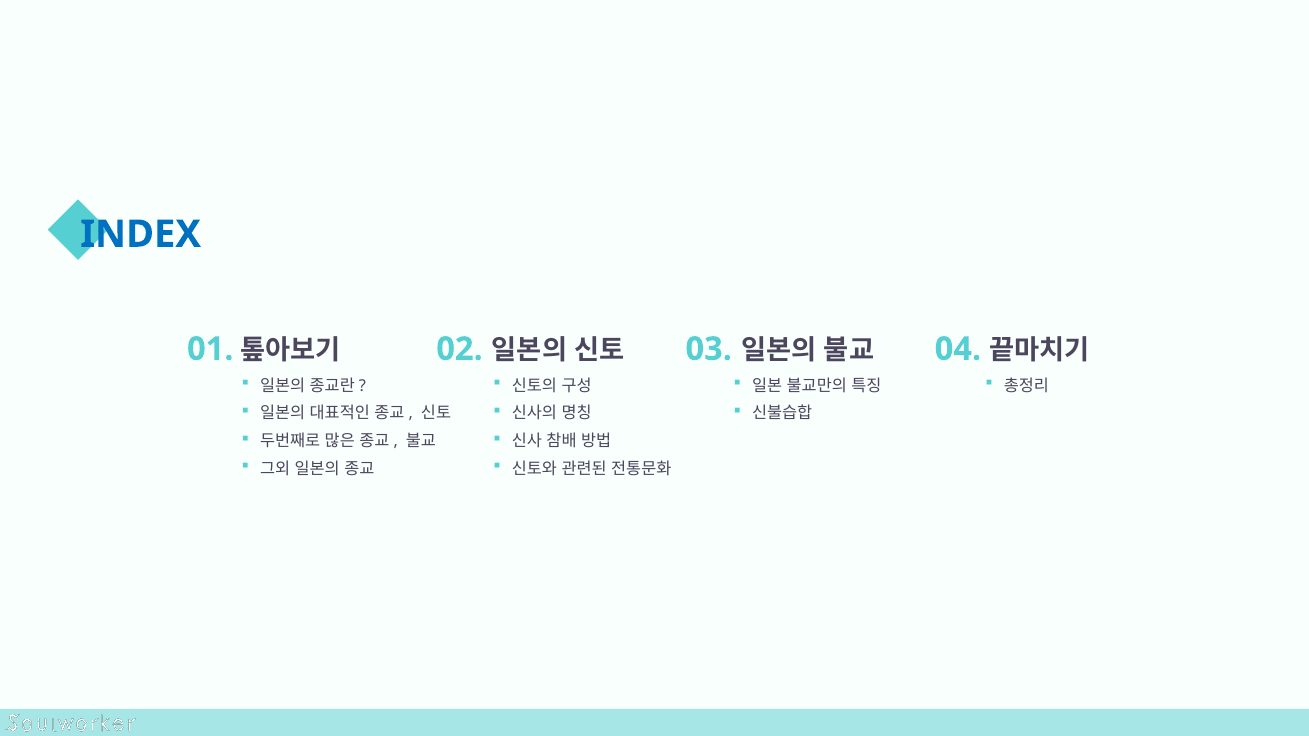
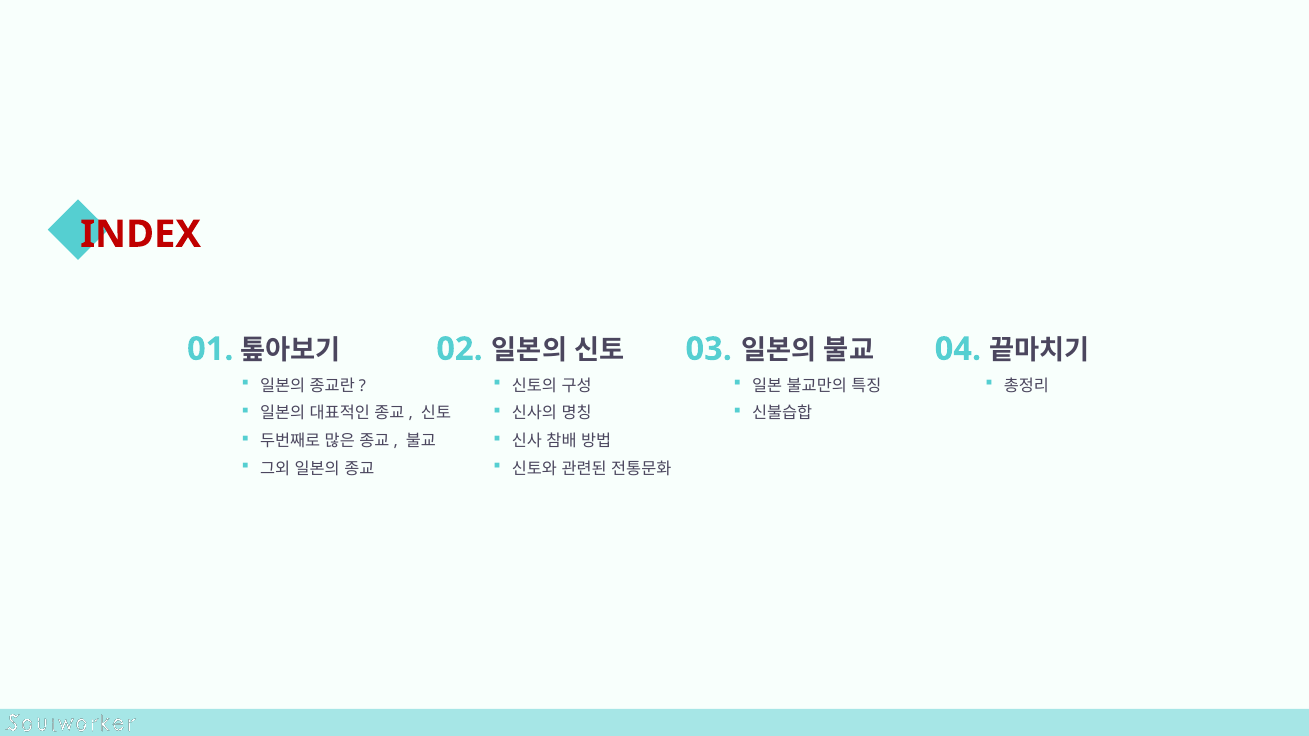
INDEX colour: blue -> red (141, 234)
